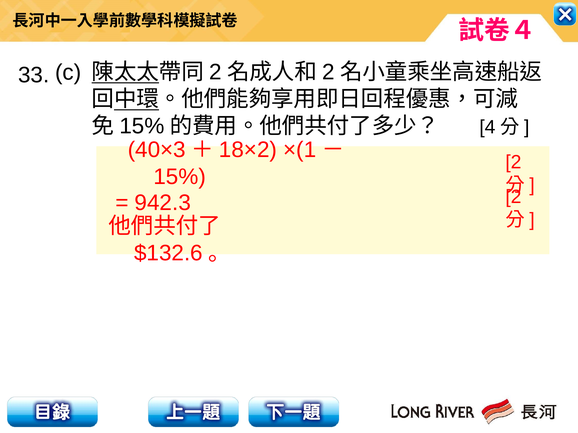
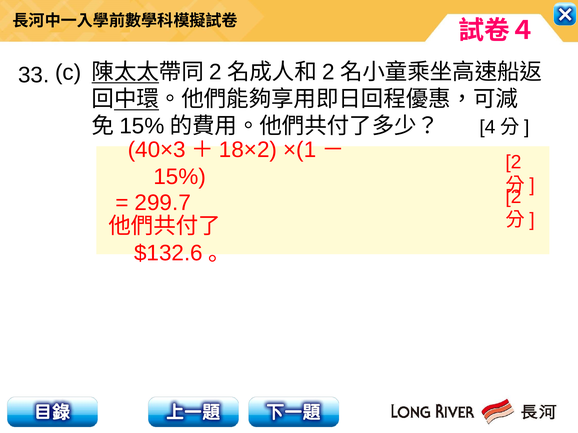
942.3: 942.3 -> 299.7 (163, 203)
